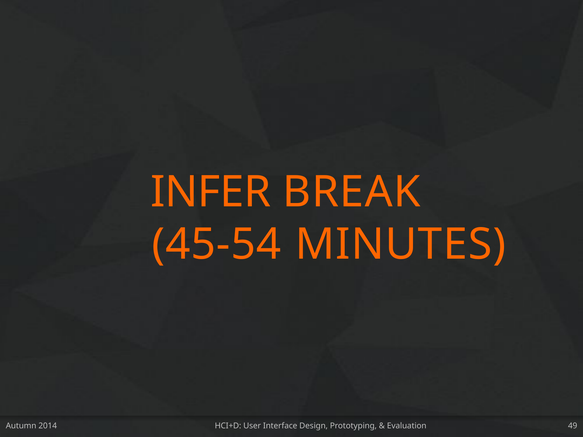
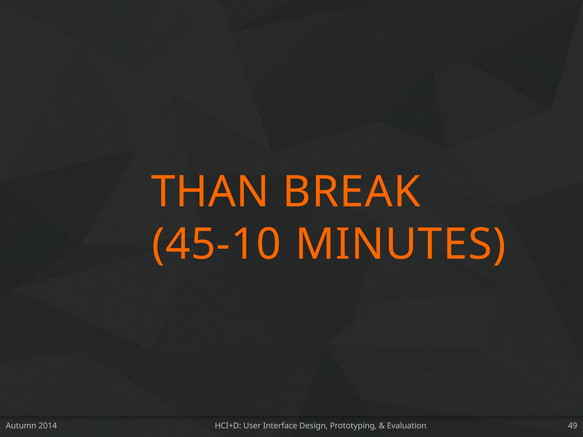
INFER: INFER -> THAN (210, 192)
45-54: 45-54 -> 45-10 (217, 245)
